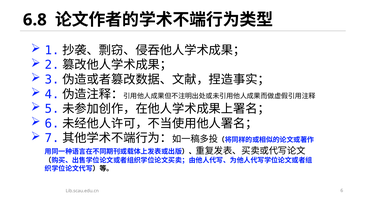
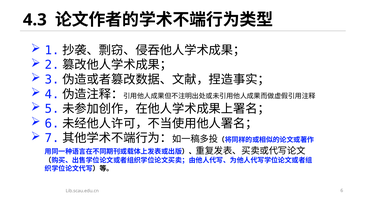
6.8: 6.8 -> 4.3 (35, 20)
